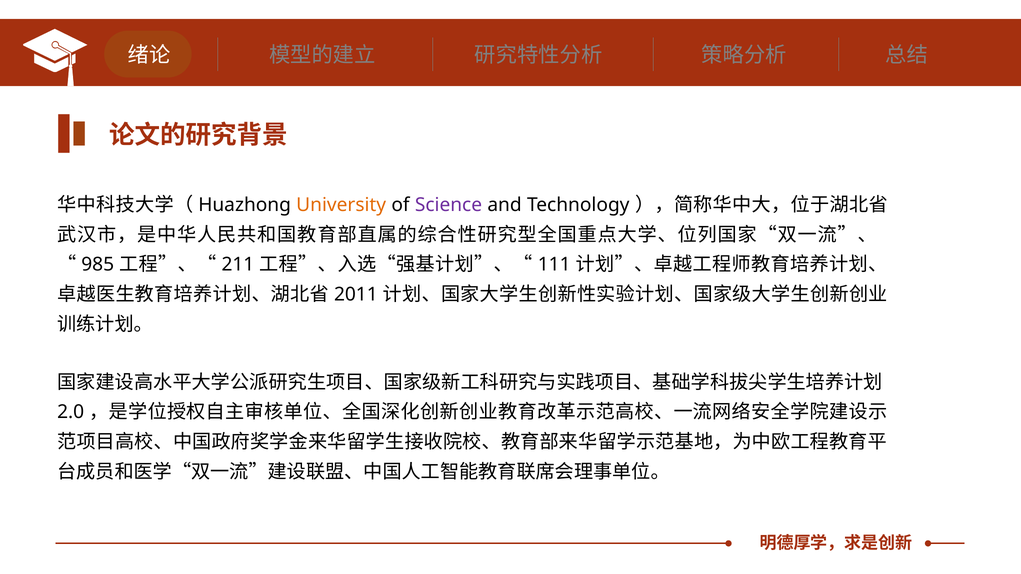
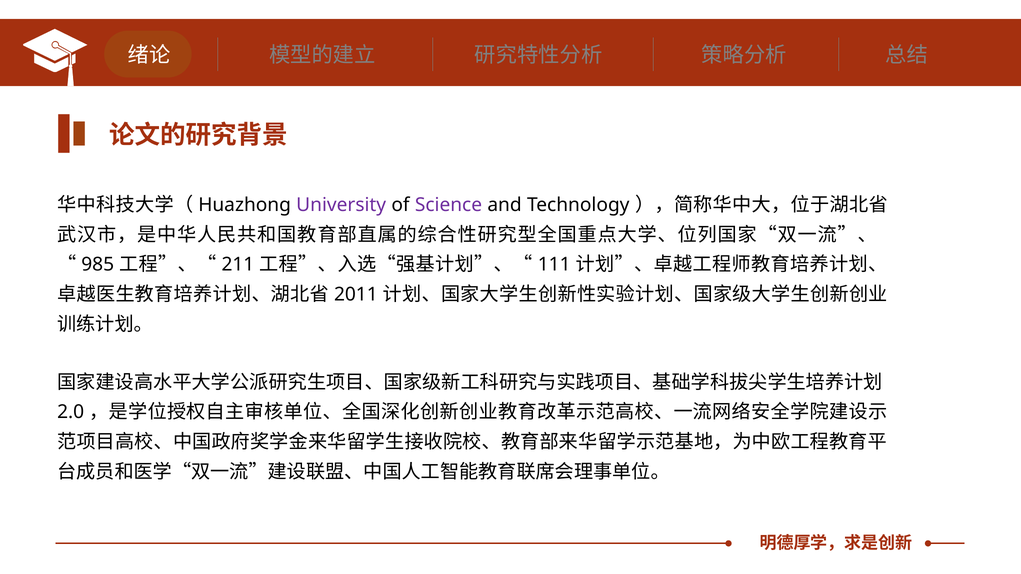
University colour: orange -> purple (341, 205)
